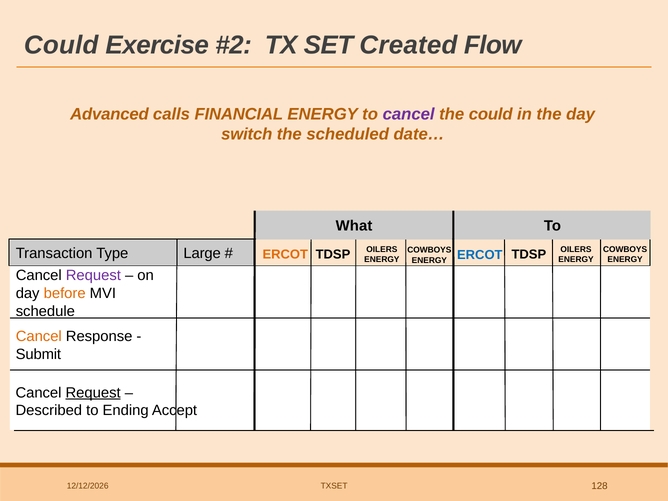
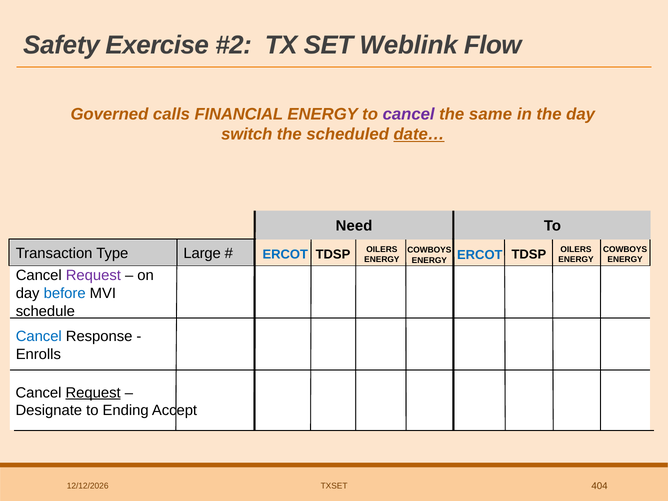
Could: Could -> Safety (61, 45)
Created: Created -> Weblink (409, 45)
Advanced: Advanced -> Governed (109, 114)
the could: could -> same (491, 114)
date… underline: none -> present (419, 134)
What: What -> Need (354, 226)
ERCOT colour: orange -> blue (285, 254)
before colour: orange -> blue (65, 293)
Cancel colour: orange -> blue (39, 336)
Submit: Submit -> Enrolls (38, 354)
Described: Described -> Designate (49, 410)
128: 128 -> 404 (600, 486)
